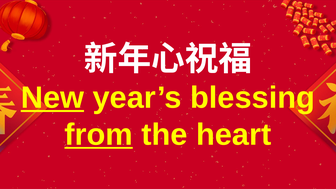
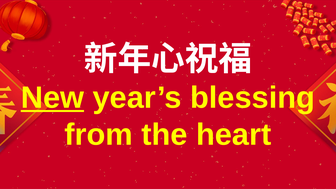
from underline: present -> none (99, 135)
